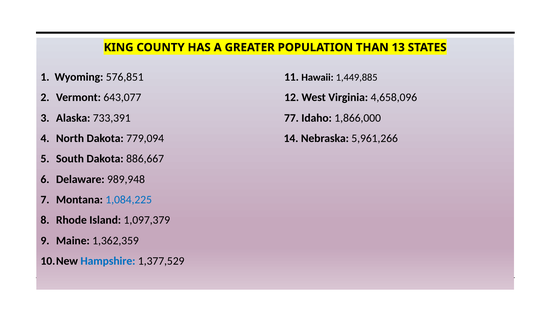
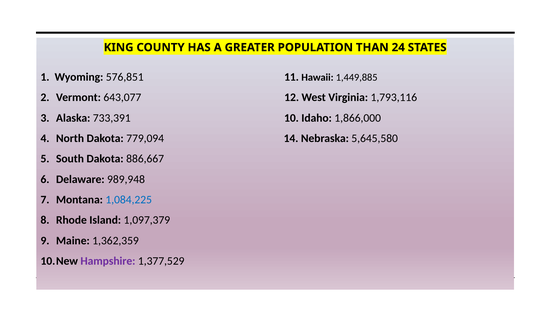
13: 13 -> 24 (398, 47)
4,658,096: 4,658,096 -> 1,793,116 (394, 97)
77: 77 -> 10 (291, 118)
5,961,266: 5,961,266 -> 5,645,580 (375, 138)
Hampshire colour: blue -> purple (108, 261)
